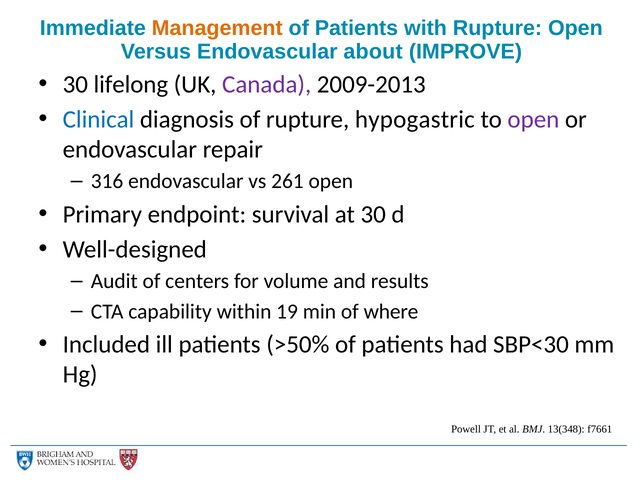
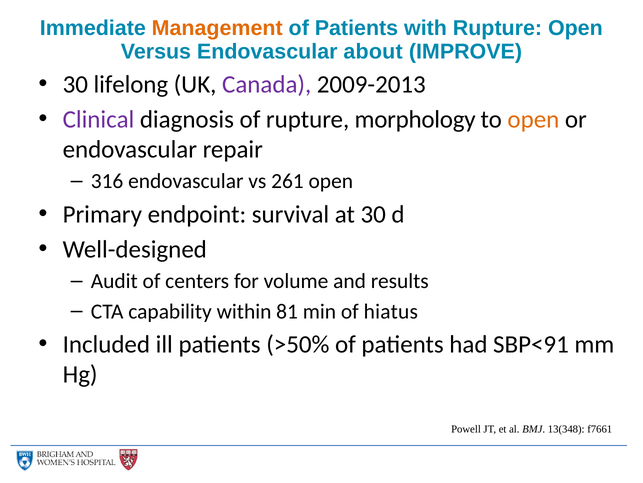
Clinical colour: blue -> purple (99, 119)
hypogastric: hypogastric -> morphology (415, 119)
open colour: purple -> orange (533, 119)
19: 19 -> 81 (287, 311)
where: where -> hiatus (391, 311)
SBP<30: SBP<30 -> SBP<91 (531, 344)
